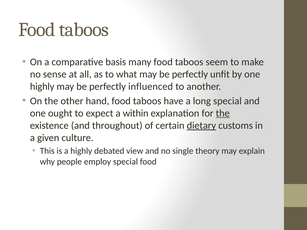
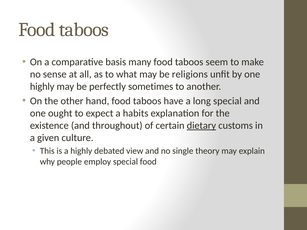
what may be perfectly: perfectly -> religions (190, 74)
influenced: influenced -> sometimes (151, 87)
within: within -> habits (136, 113)
the underline: present -> none (223, 113)
